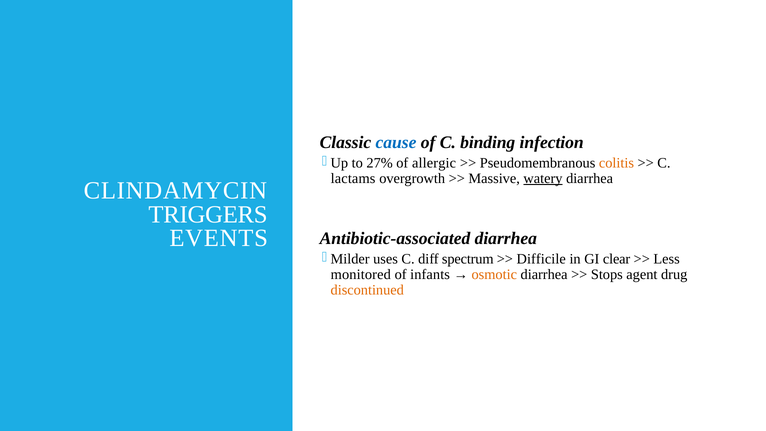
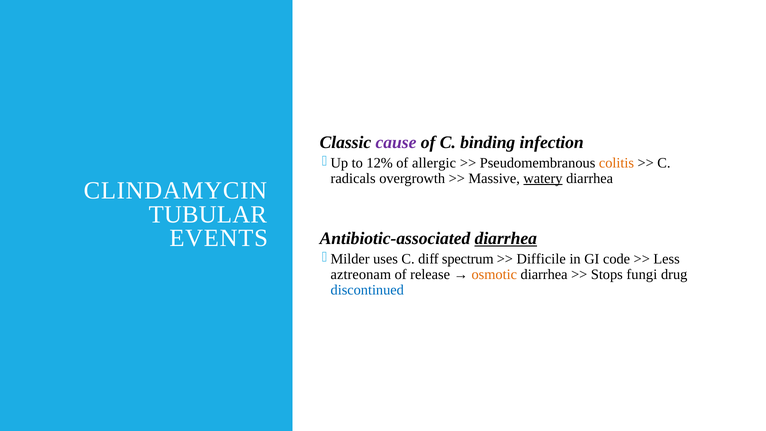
cause colour: blue -> purple (396, 142)
27%: 27% -> 12% (380, 163)
lactams: lactams -> radicals (353, 178)
TRIGGERS: TRIGGERS -> TUBULAR (208, 214)
diarrhea underline: none -> present (506, 238)
clear: clear -> code (617, 259)
monitored: monitored -> aztreonam (361, 274)
infants: infants -> release (430, 274)
agent: agent -> fungi (642, 274)
discontinued colour: orange -> blue (367, 290)
